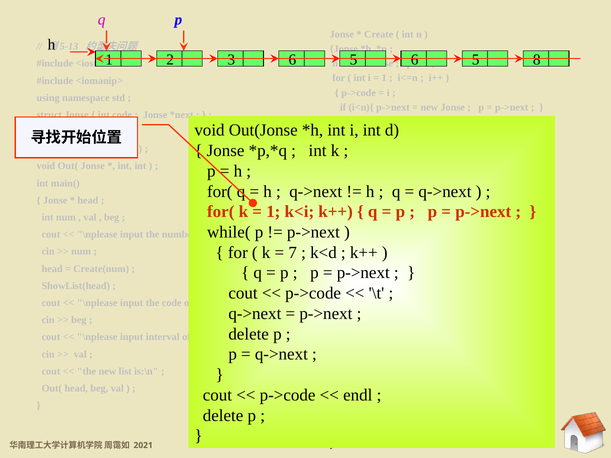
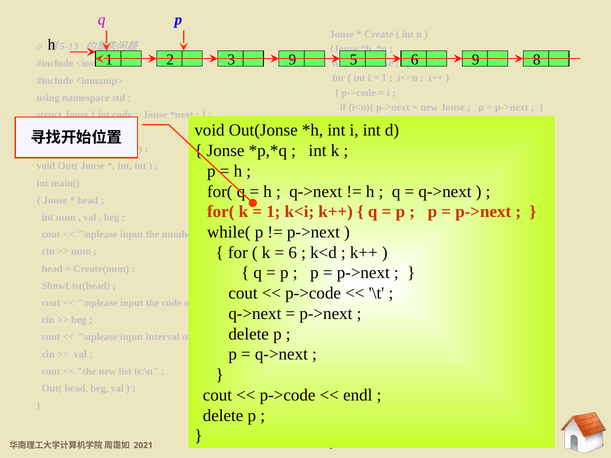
3 6: 6 -> 9 (292, 60)
5: 5 -> 9 (476, 60)
7: 7 -> 6 (293, 253)
